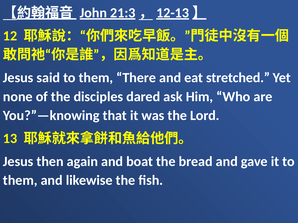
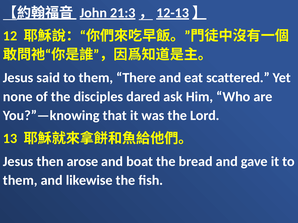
stretched: stretched -> scattered (238, 78)
again: again -> arose (82, 162)
